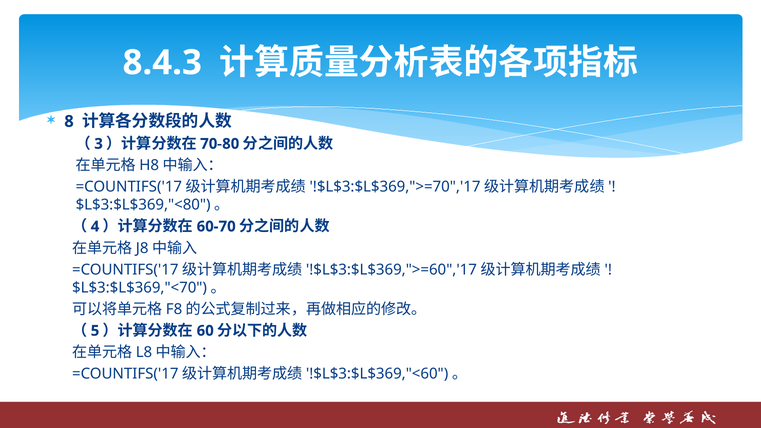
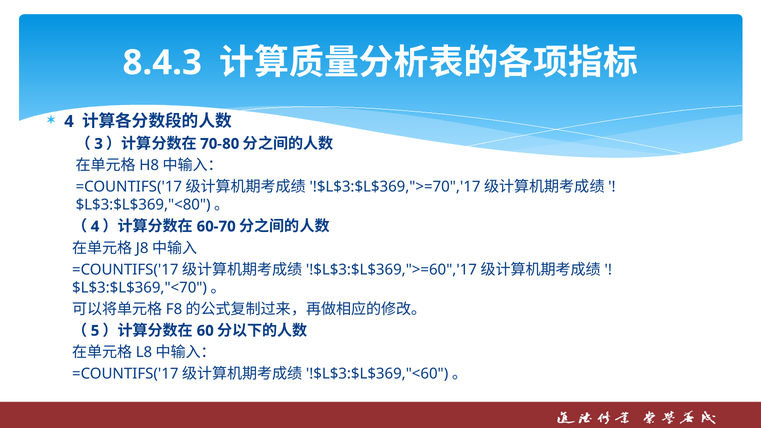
8: 8 -> 4 (69, 121)
